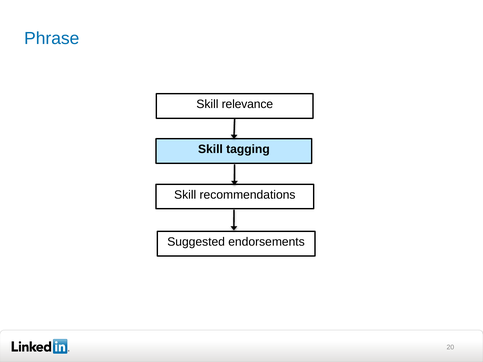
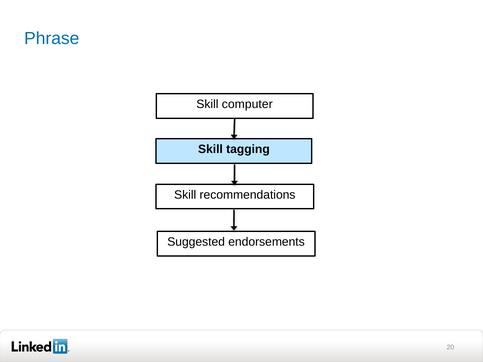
relevance: relevance -> computer (247, 104)
